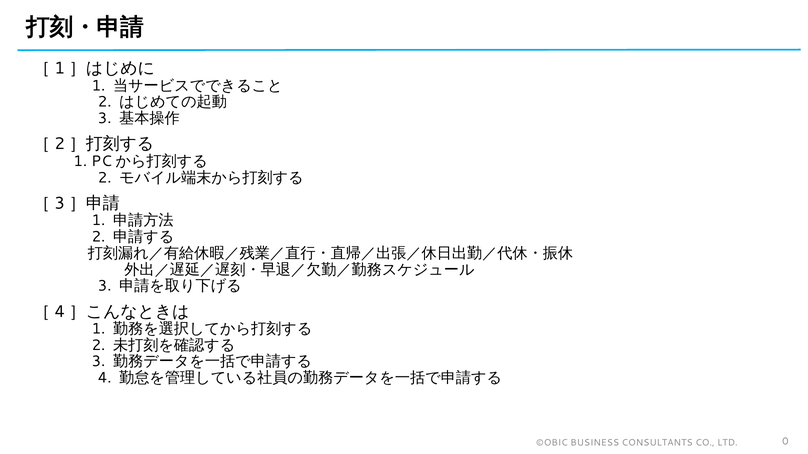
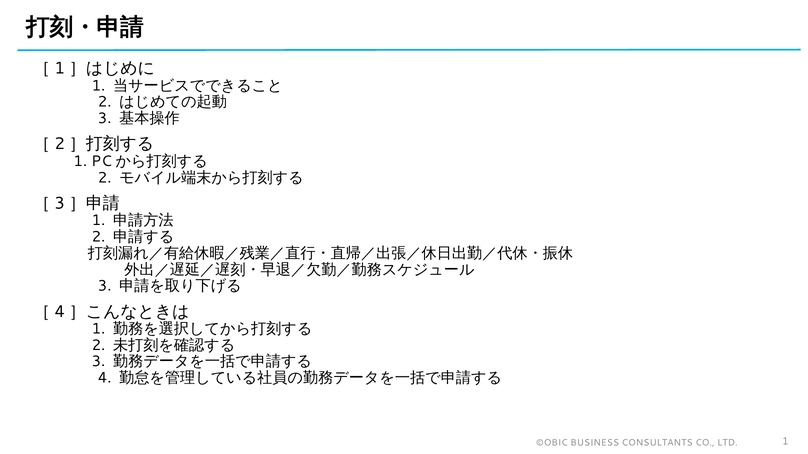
LTD 0: 0 -> 1 (785, 442)
